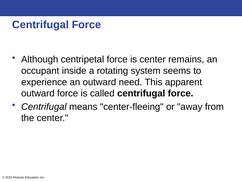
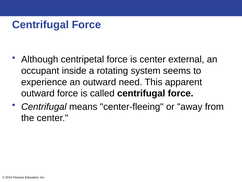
remains: remains -> external (186, 59)
